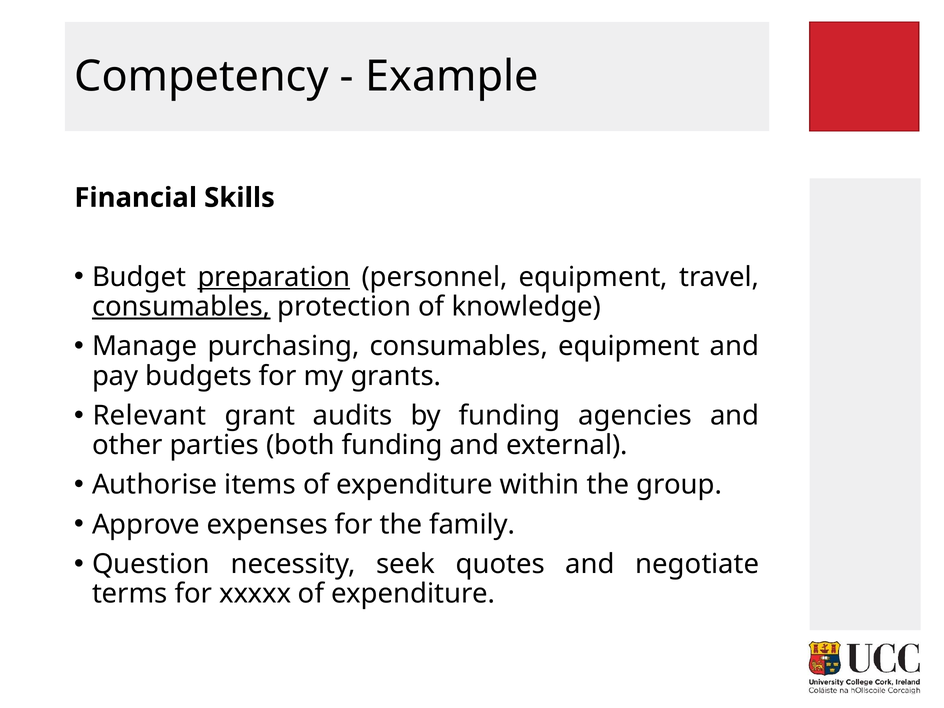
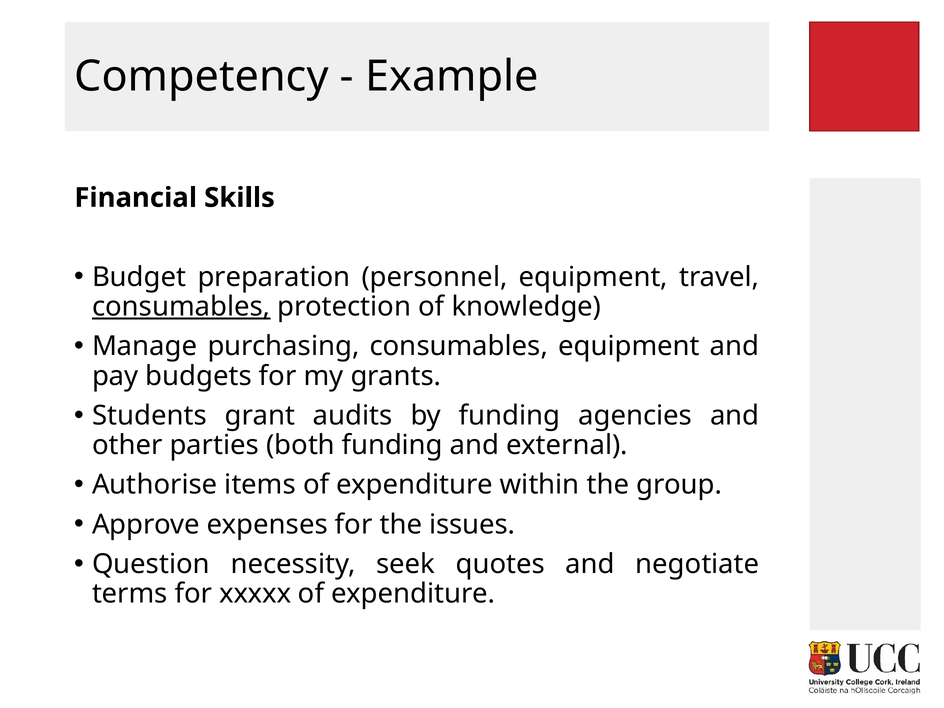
preparation underline: present -> none (274, 277)
Relevant: Relevant -> Students (149, 416)
family: family -> issues (472, 524)
